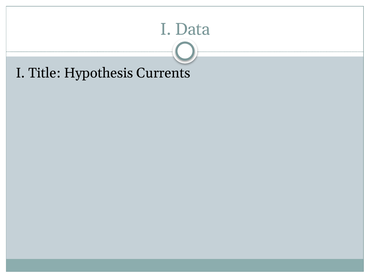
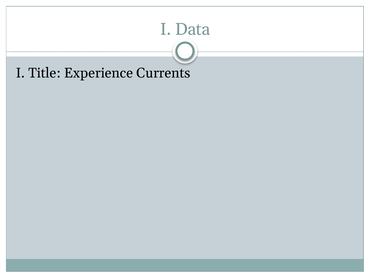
Hypothesis: Hypothesis -> Experience (99, 73)
